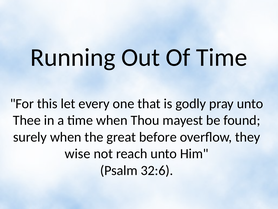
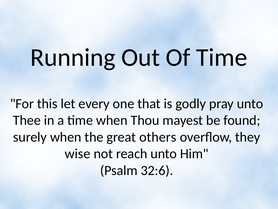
before: before -> others (158, 137)
